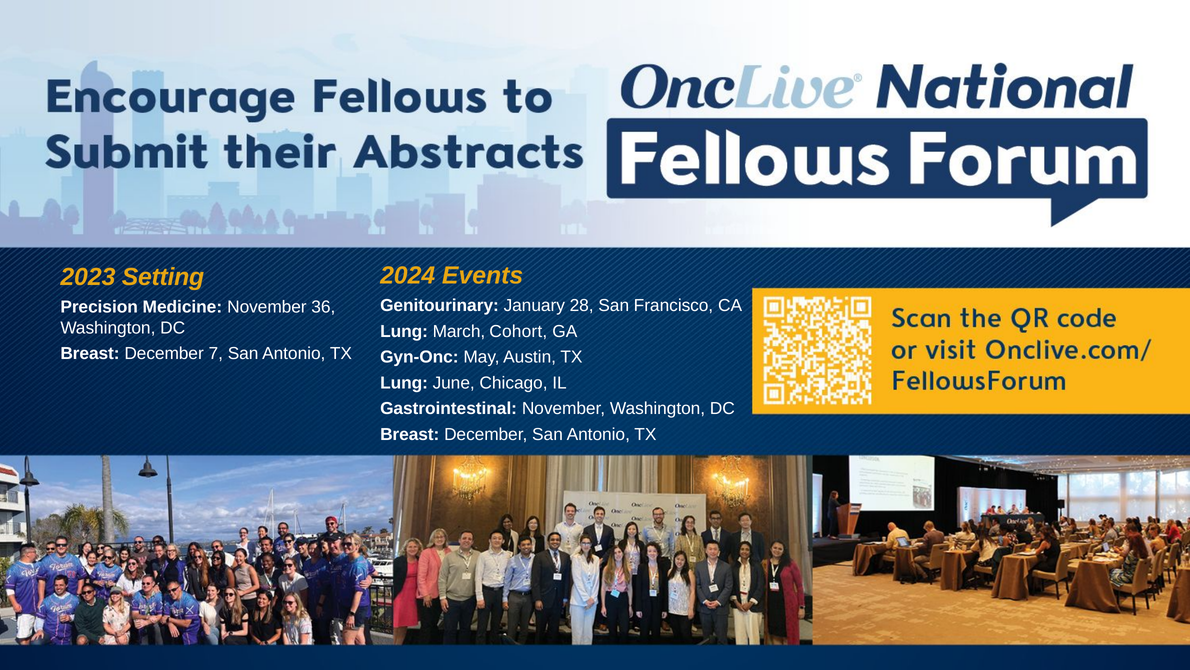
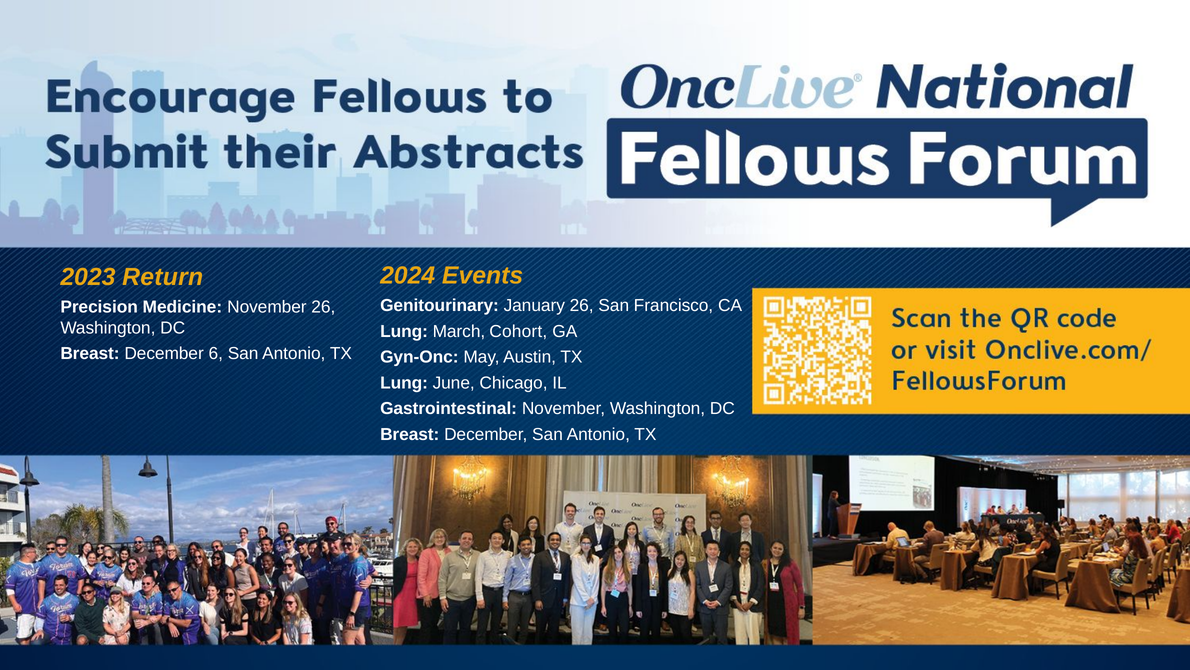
Setting: Setting -> Return (163, 277)
January 28: 28 -> 26 (582, 306)
November 36: 36 -> 26 (323, 307)
7: 7 -> 6 (216, 354)
